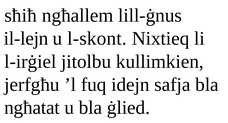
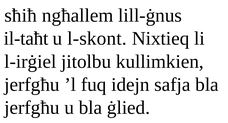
il-lejn: il-lejn -> il-taħt (26, 38)
ngħatat: ngħatat -> jerfgħu (32, 107)
